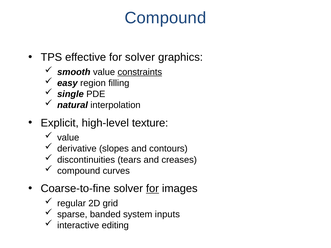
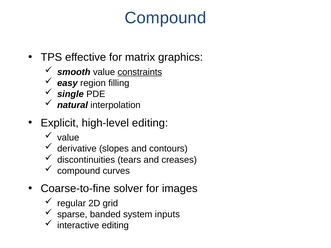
for solver: solver -> matrix (140, 57)
high-level texture: texture -> editing (150, 123)
for underline: present -> none (152, 189)
